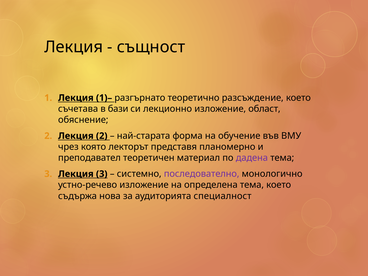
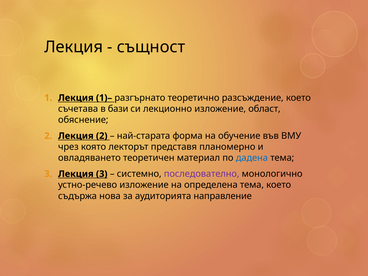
преподавател: преподавател -> овладяването (89, 158)
дадена colour: purple -> blue (252, 158)
специалност: специалност -> направление (223, 196)
